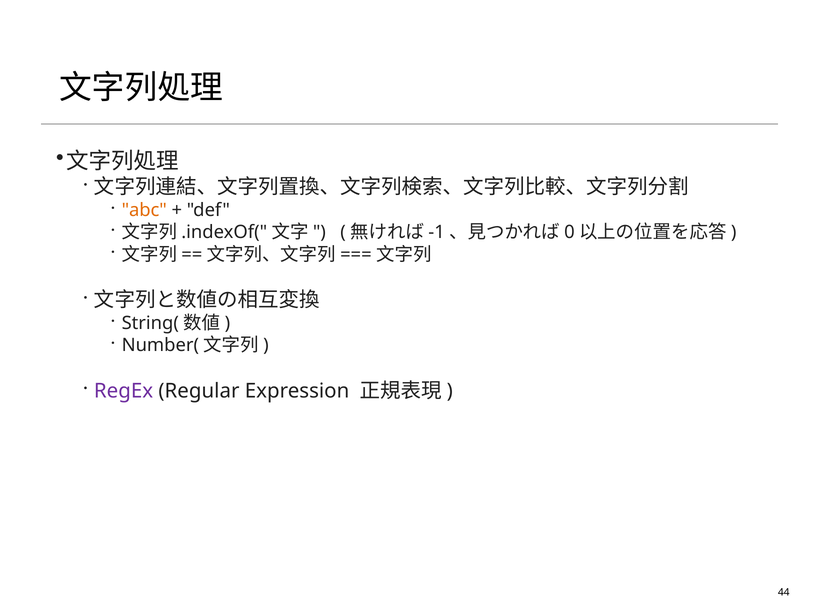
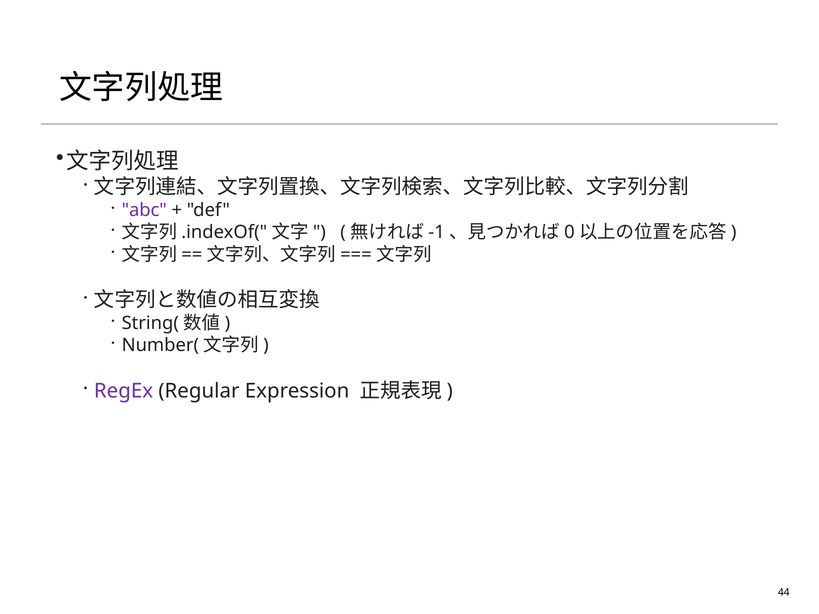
abc colour: orange -> purple (144, 210)
